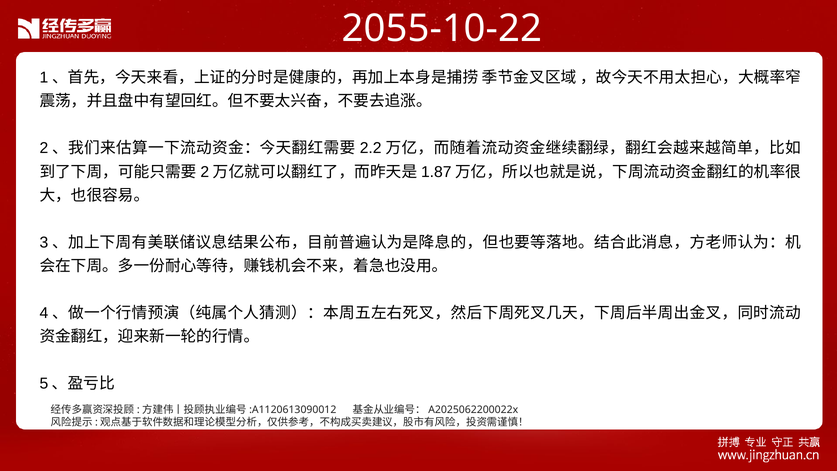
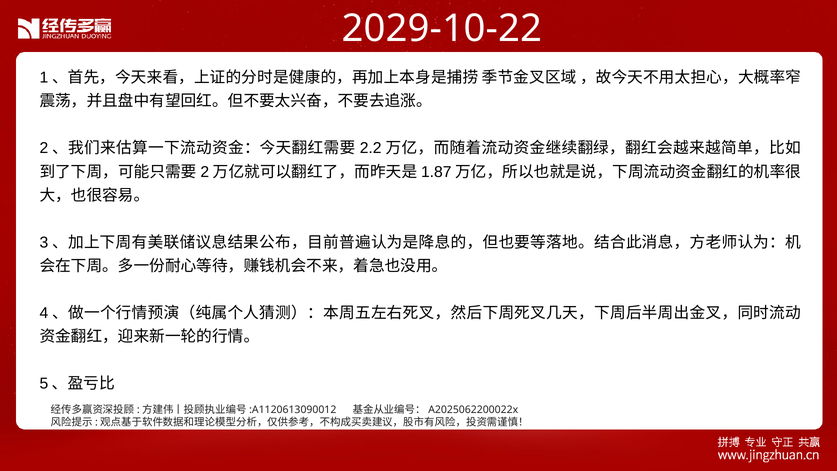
2055-10-22: 2055-10-22 -> 2029-10-22 (442, 29)
